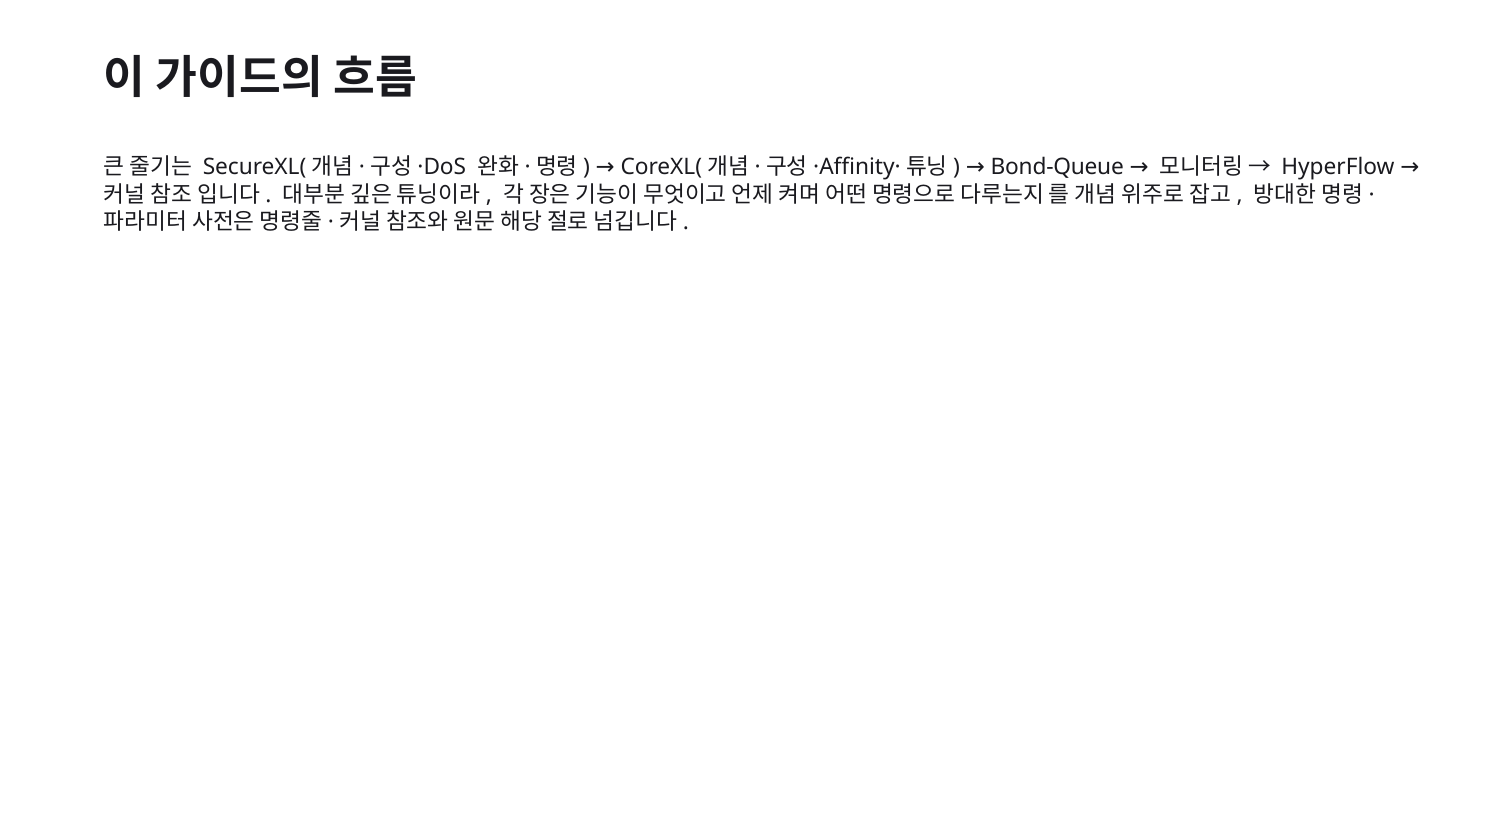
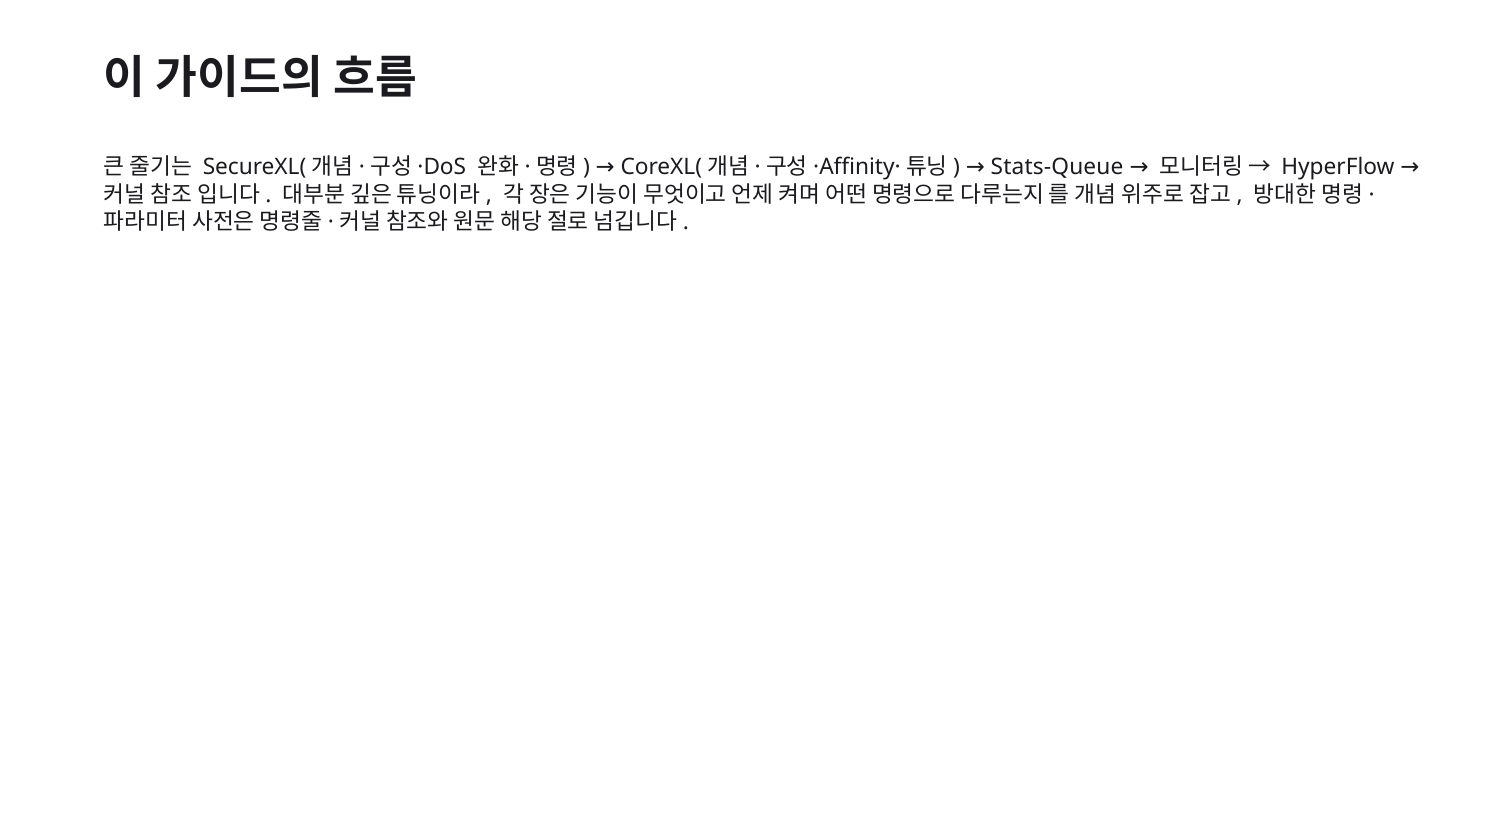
Bond-Queue: Bond-Queue -> Stats-Queue (1057, 167)
